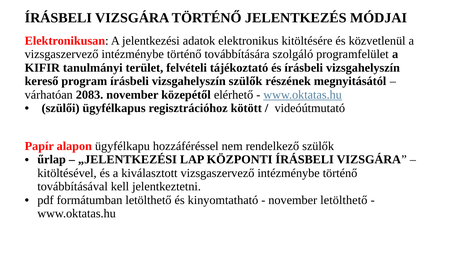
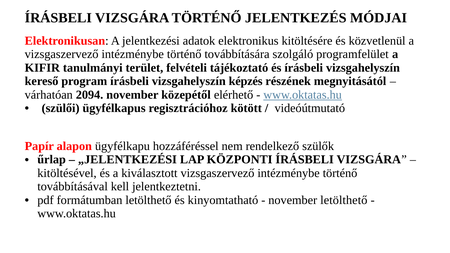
vizsgahelyszín szülők: szülők -> képzés (246, 81)
2083: 2083 -> 2094 (90, 95)
